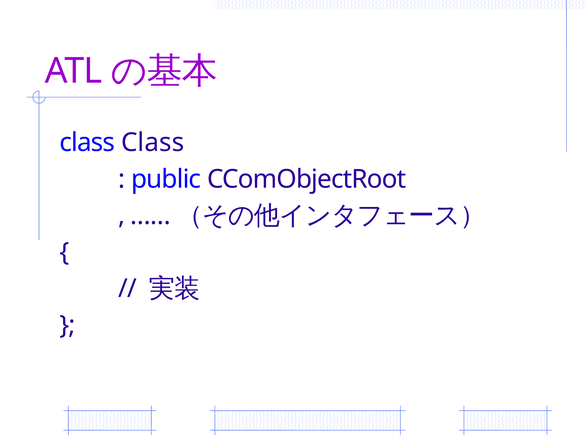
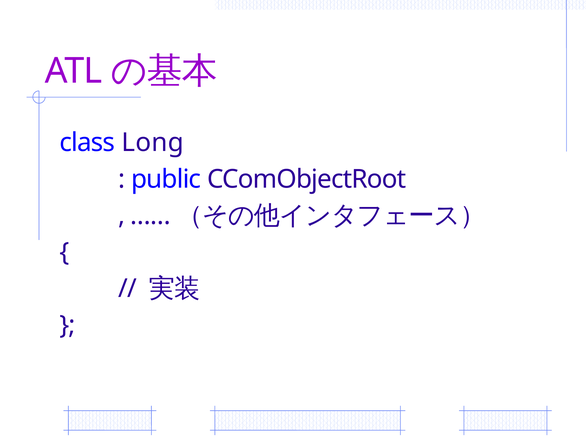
class Class: Class -> Long (153, 142)
